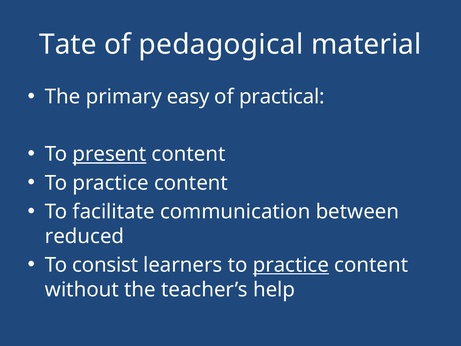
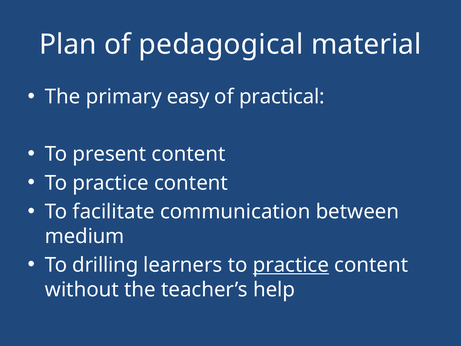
Tate: Tate -> Plan (68, 45)
present underline: present -> none (109, 154)
reduced: reduced -> medium (85, 236)
consist: consist -> drilling (105, 265)
